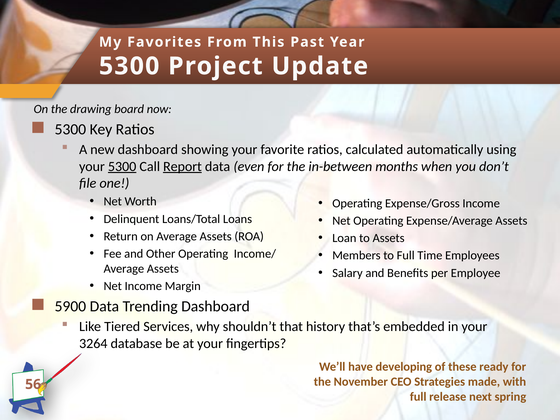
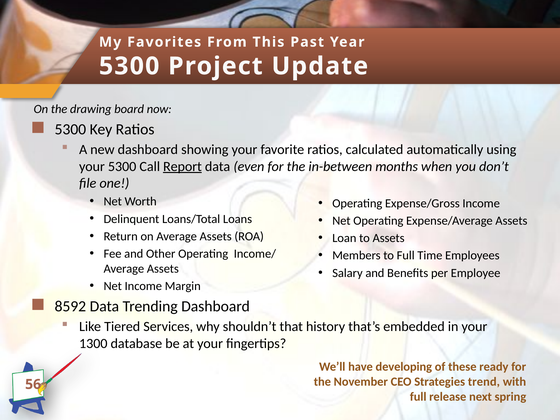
5300 underline: present -> none (122, 166)
5900: 5900 -> 8592 (70, 306)
3264: 3264 -> 1300 (93, 343)
made: made -> trend (484, 382)
